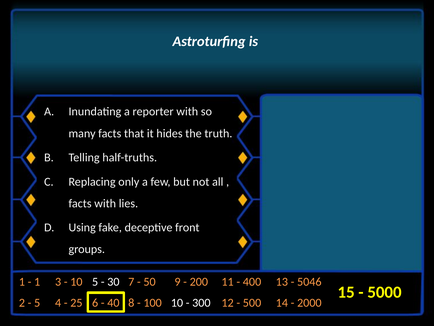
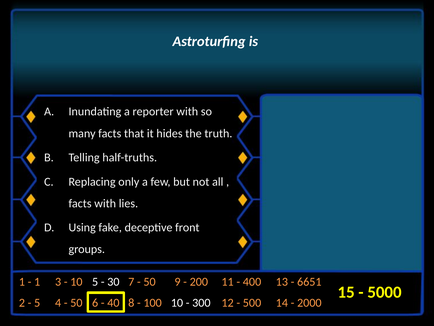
5046: 5046 -> 6651 (309, 281)
25: 25 -> 50 (76, 302)
